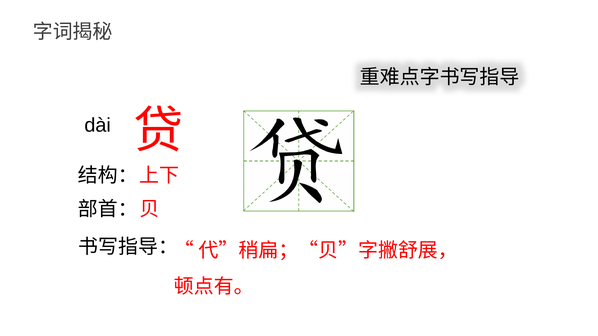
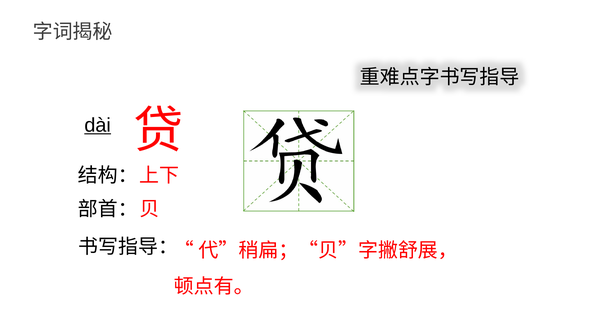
dài underline: none -> present (98, 125)
